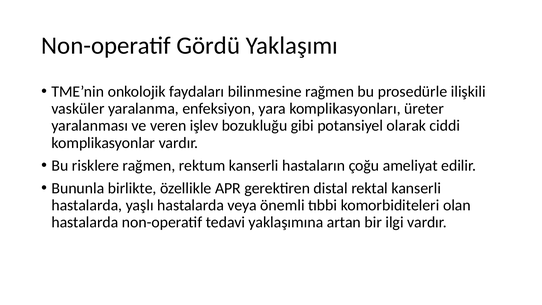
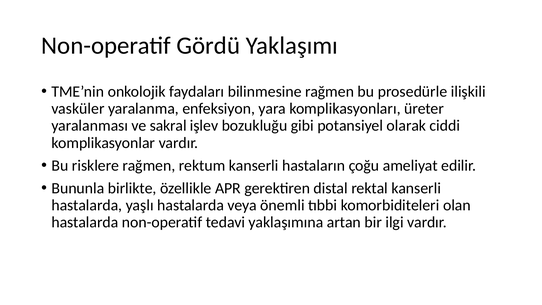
veren: veren -> sakral (168, 126)
